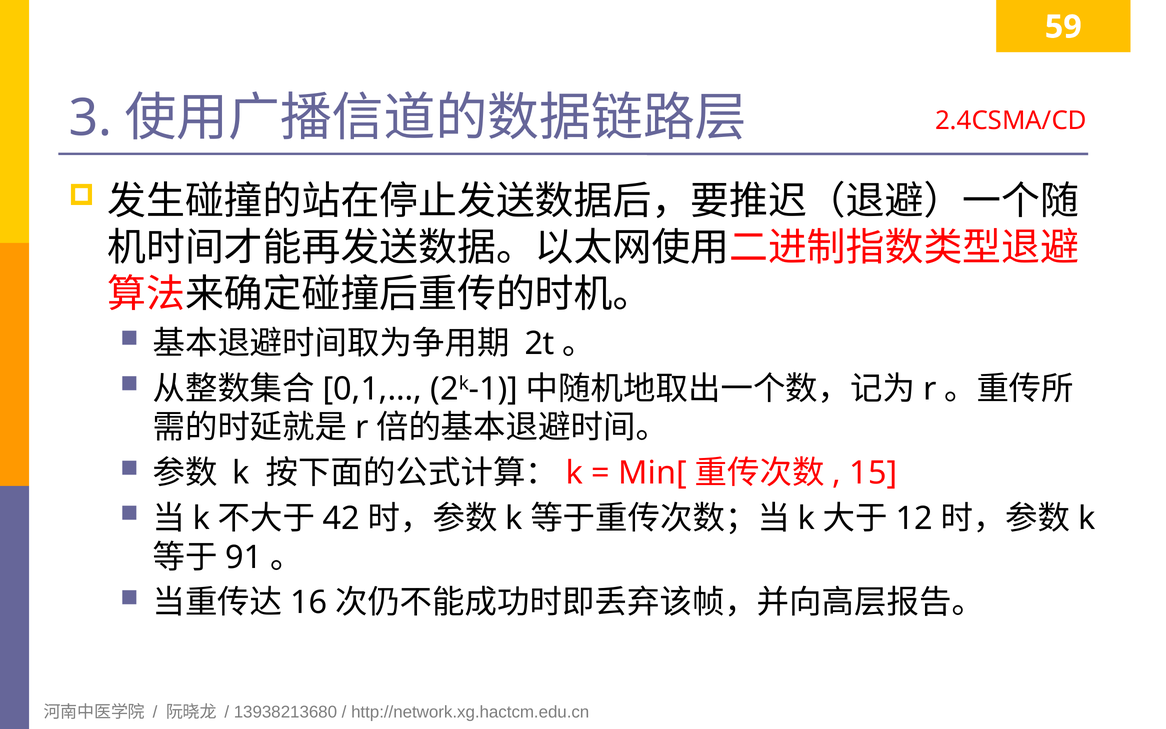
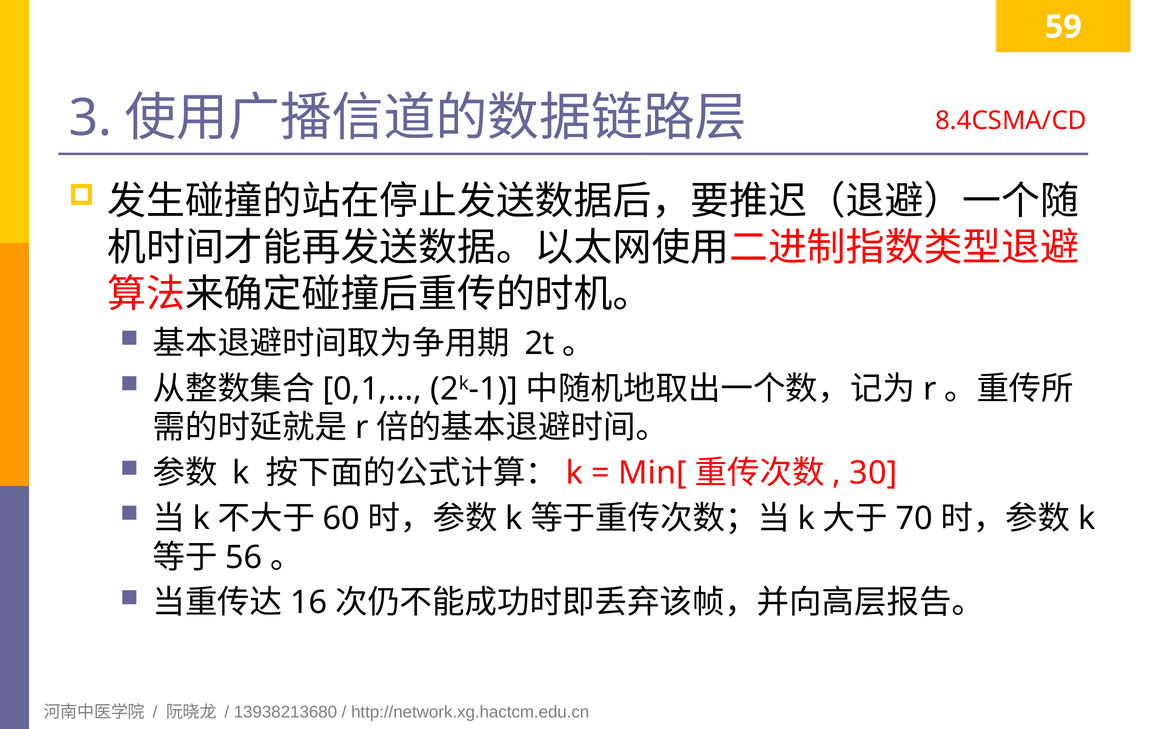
2.4CSMA/CD: 2.4CSMA/CD -> 8.4CSMA/CD (1011, 121)
15: 15 -> 30 (873, 473)
42: 42 -> 60 (342, 518)
12: 12 -> 70 (914, 518)
91: 91 -> 56 (244, 557)
